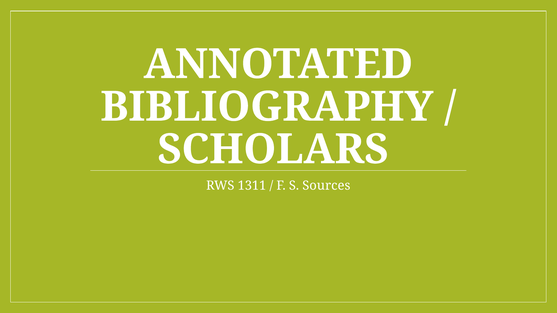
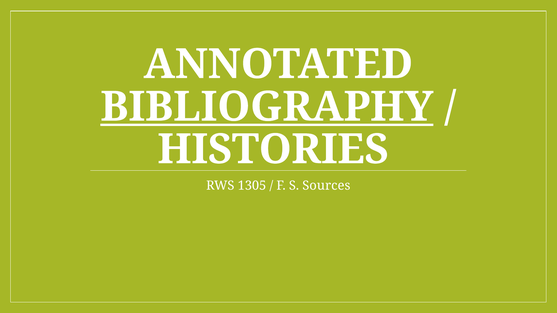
BIBLIOGRAPHY underline: none -> present (267, 107)
SCHOLARS: SCHOLARS -> HISTORIES (273, 150)
1311: 1311 -> 1305 (252, 186)
